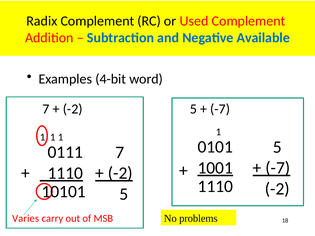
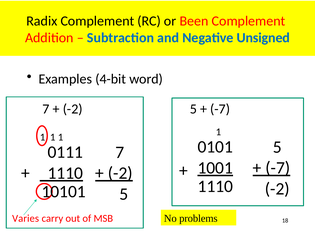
Used: Used -> Been (194, 21)
Available: Available -> Unsigned (263, 38)
